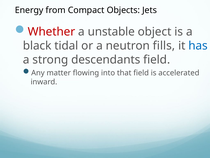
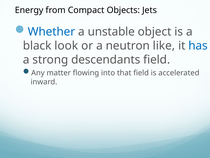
Whether colour: red -> blue (51, 32)
tidal: tidal -> look (66, 46)
fills: fills -> like (164, 46)
